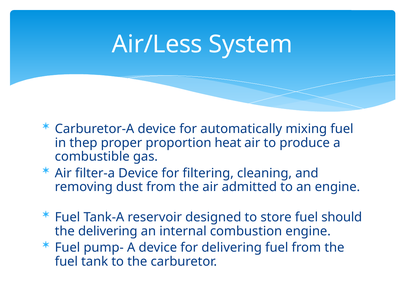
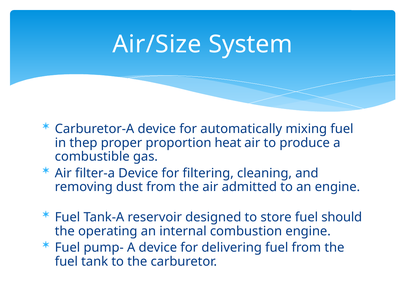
Air/Less: Air/Less -> Air/Size (157, 44)
the delivering: delivering -> operating (108, 232)
